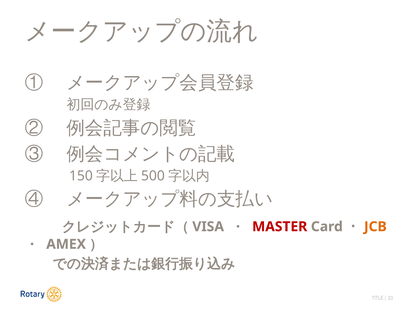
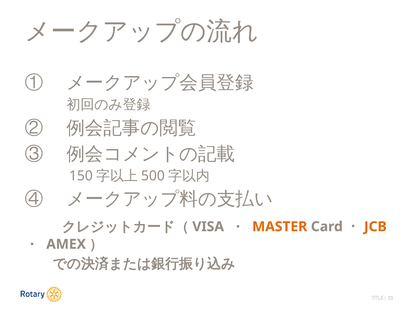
MASTER colour: red -> orange (280, 227)
